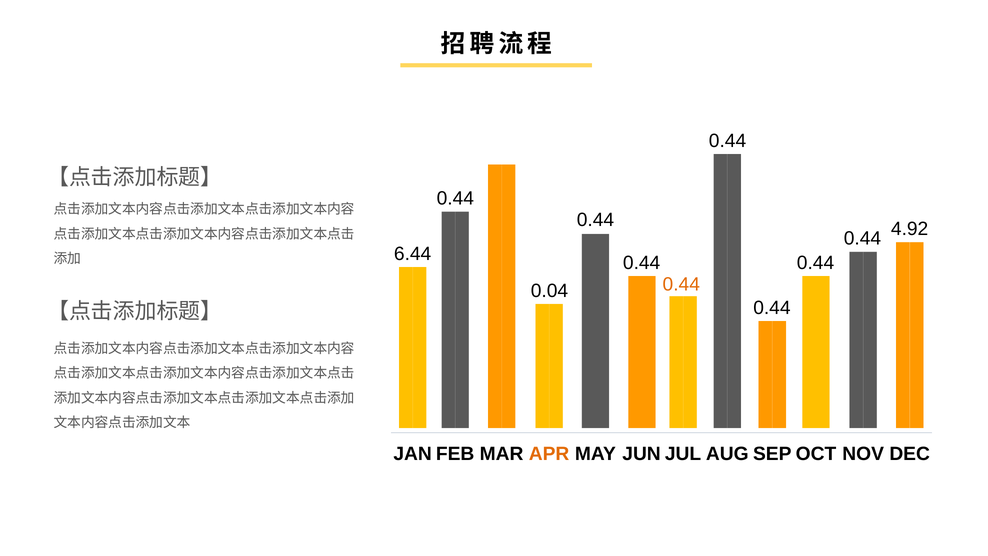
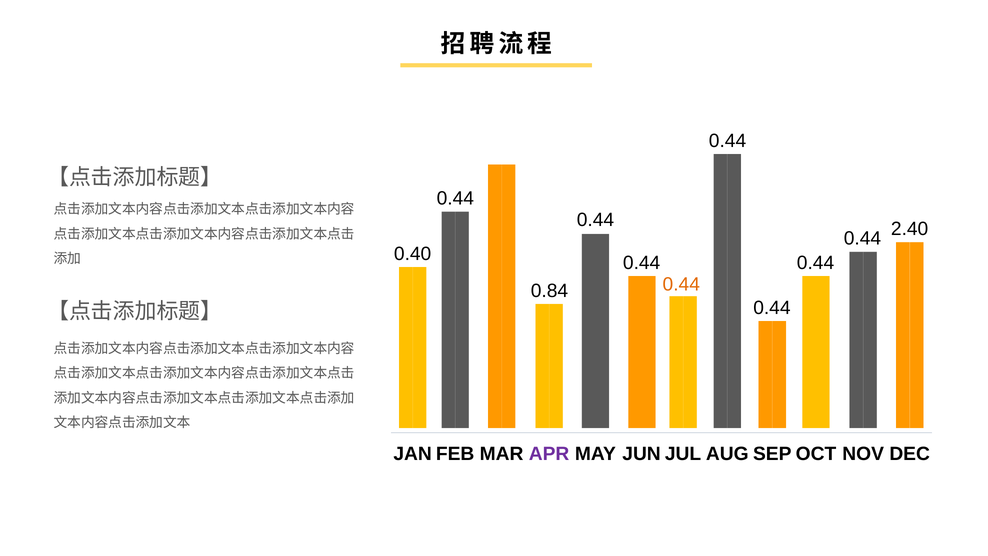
4.92: 4.92 -> 2.40 (910, 229)
6.44: 6.44 -> 0.40 (413, 254)
0.04: 0.04 -> 0.84 (549, 291)
APR colour: orange -> purple (549, 454)
